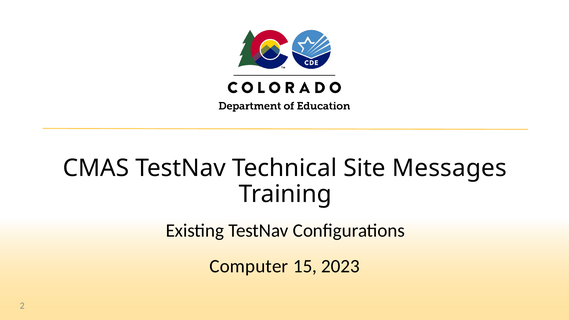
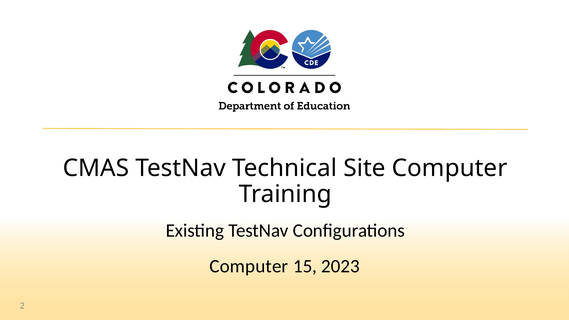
Site Messages: Messages -> Computer (450, 168)
